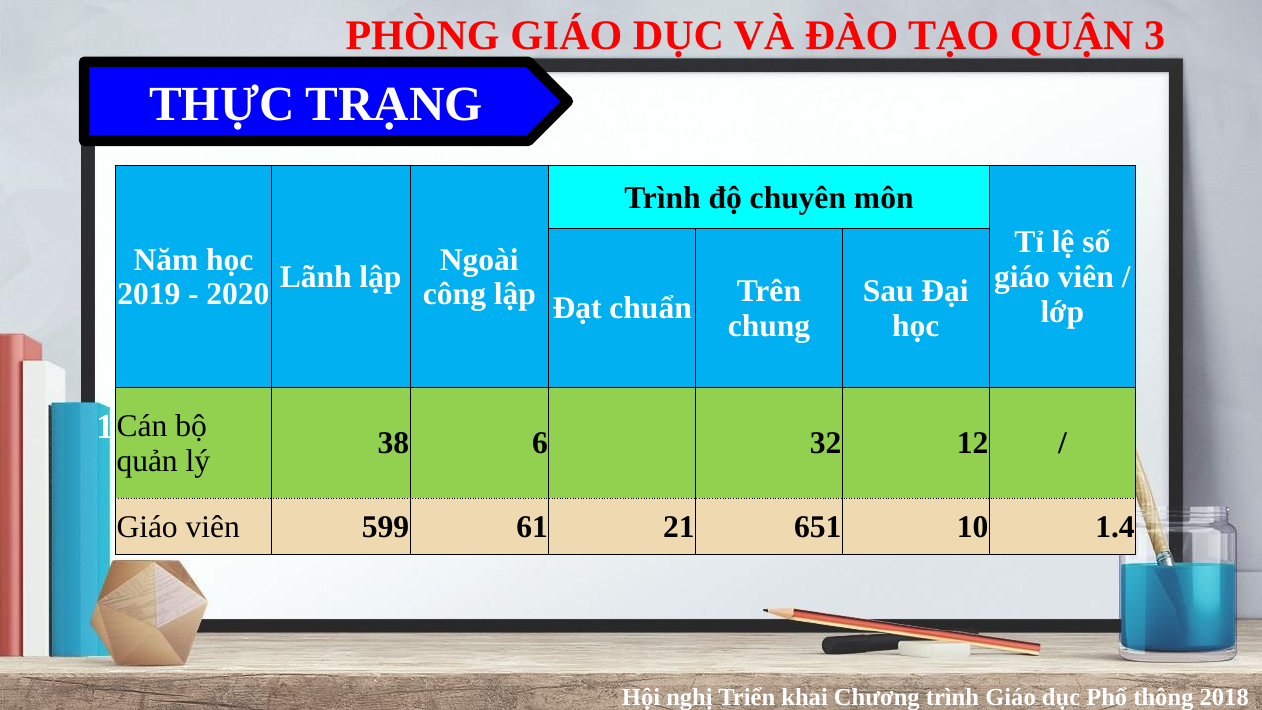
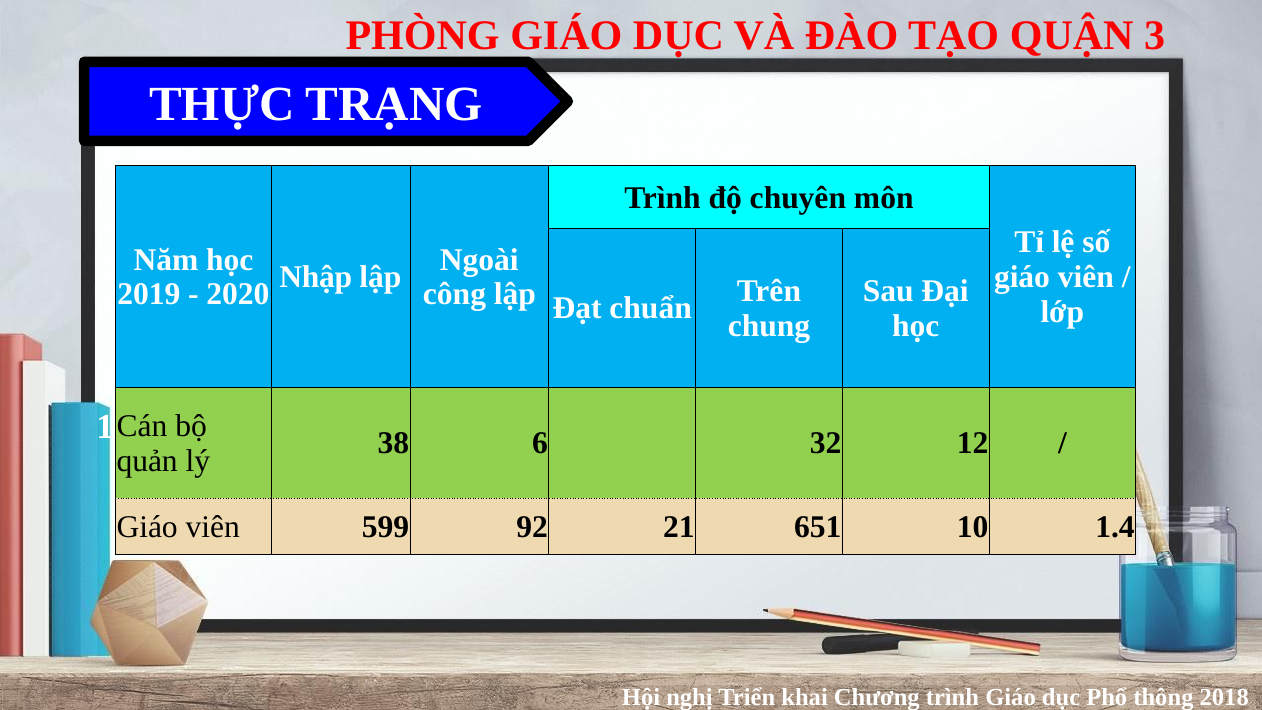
Lãnh: Lãnh -> Nhập (316, 277)
61: 61 -> 92 (532, 527)
